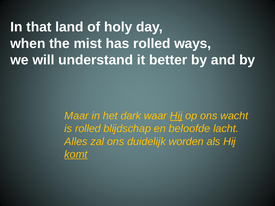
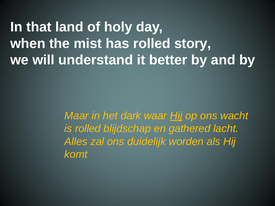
ways: ways -> story (193, 44)
beloofde: beloofde -> gathered (190, 129)
komt underline: present -> none (76, 154)
